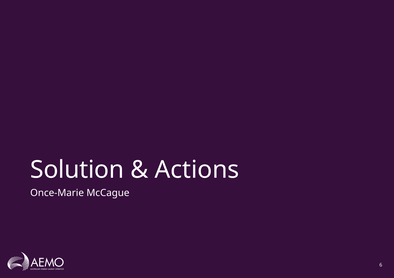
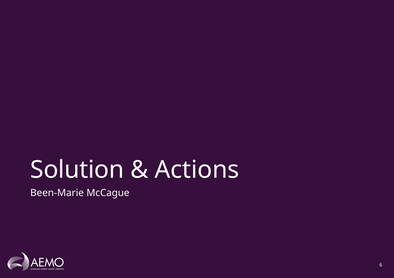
Once-Marie: Once-Marie -> Been-Marie (57, 193)
